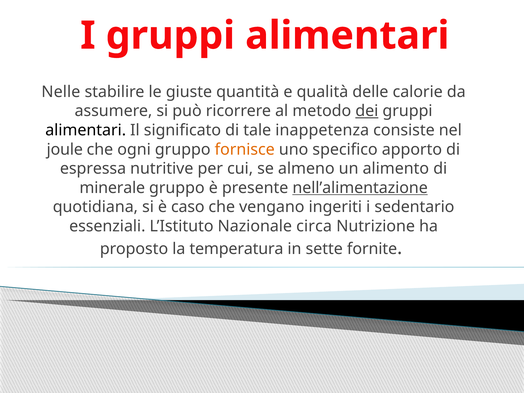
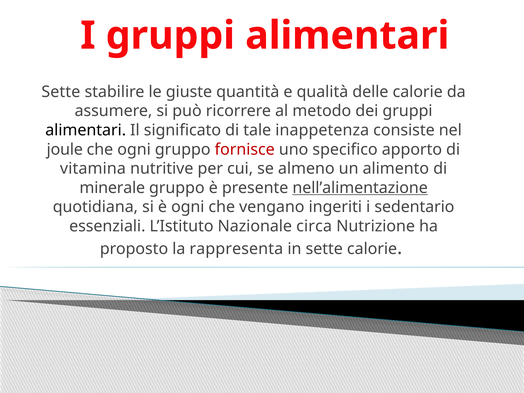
Nelle: Nelle -> Sette (61, 92)
dei underline: present -> none (367, 111)
fornisce colour: orange -> red (245, 149)
espressa: espressa -> vitamina (93, 169)
è caso: caso -> ogni (188, 207)
temperatura: temperatura -> rappresenta (236, 249)
sette fornite: fornite -> calorie (372, 249)
